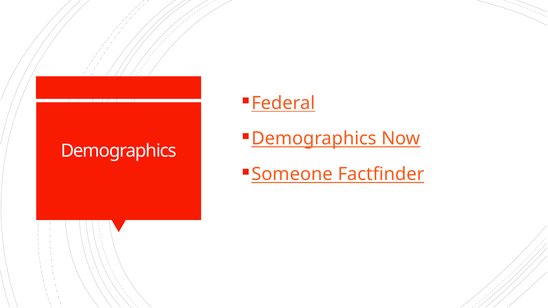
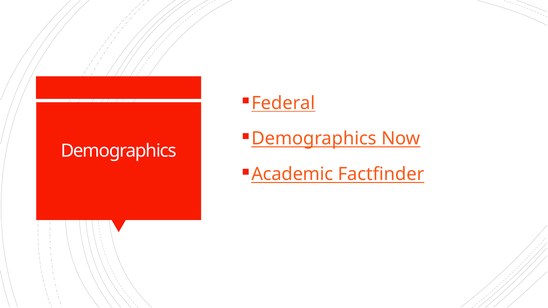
Someone: Someone -> Academic (292, 174)
